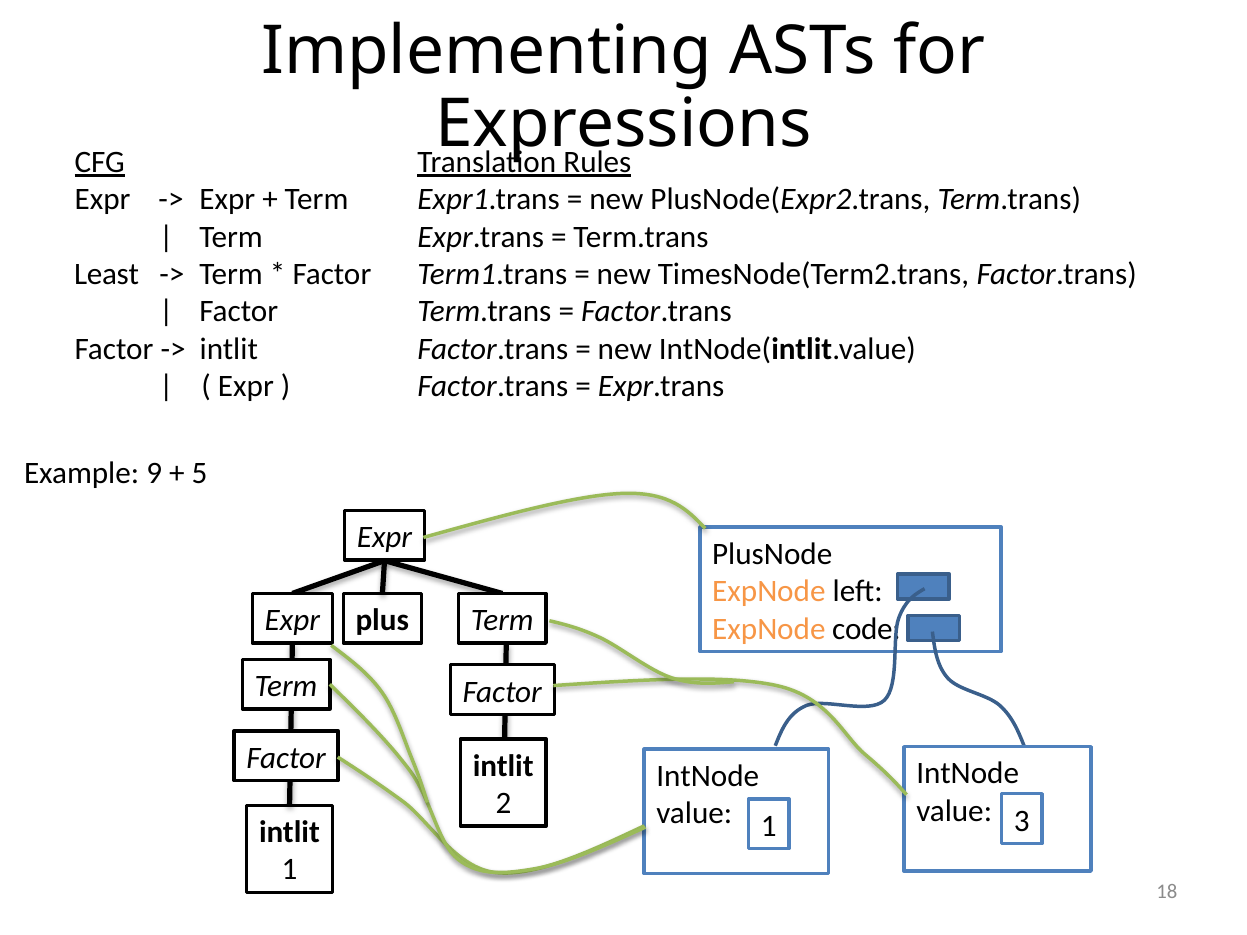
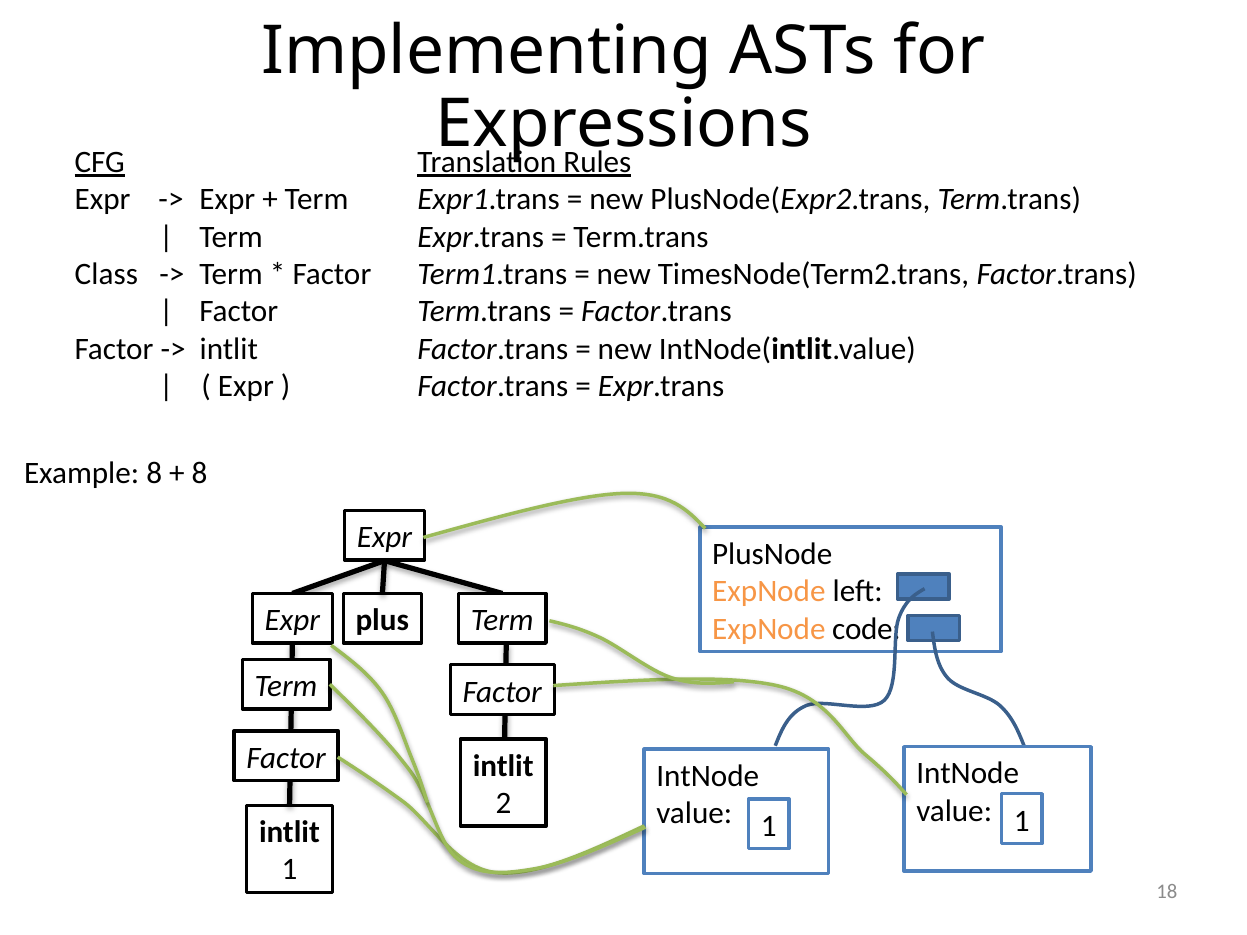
Least: Least -> Class (106, 274)
Example 9: 9 -> 8 (154, 474)
5: 5 -> 8 (199, 474)
1 3: 3 -> 1 (1022, 821)
